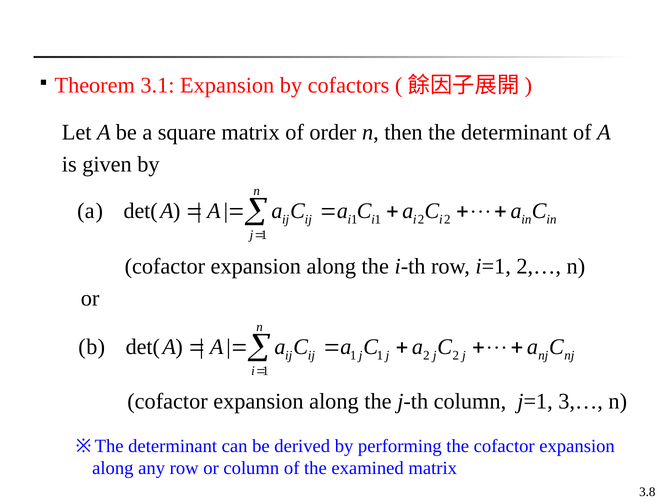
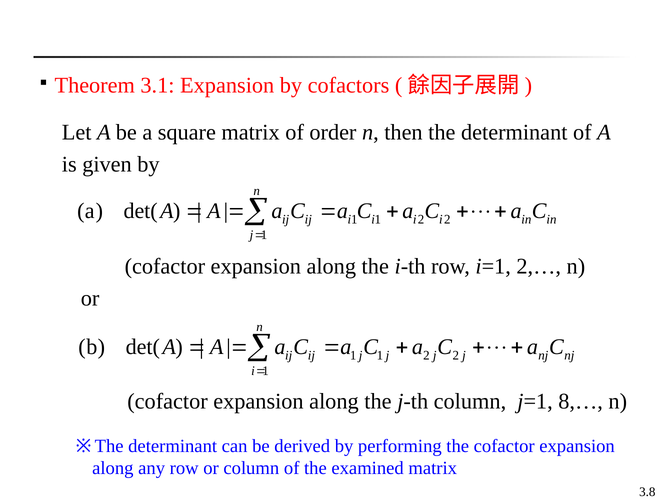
3,…: 3,… -> 8,… (581, 401)
